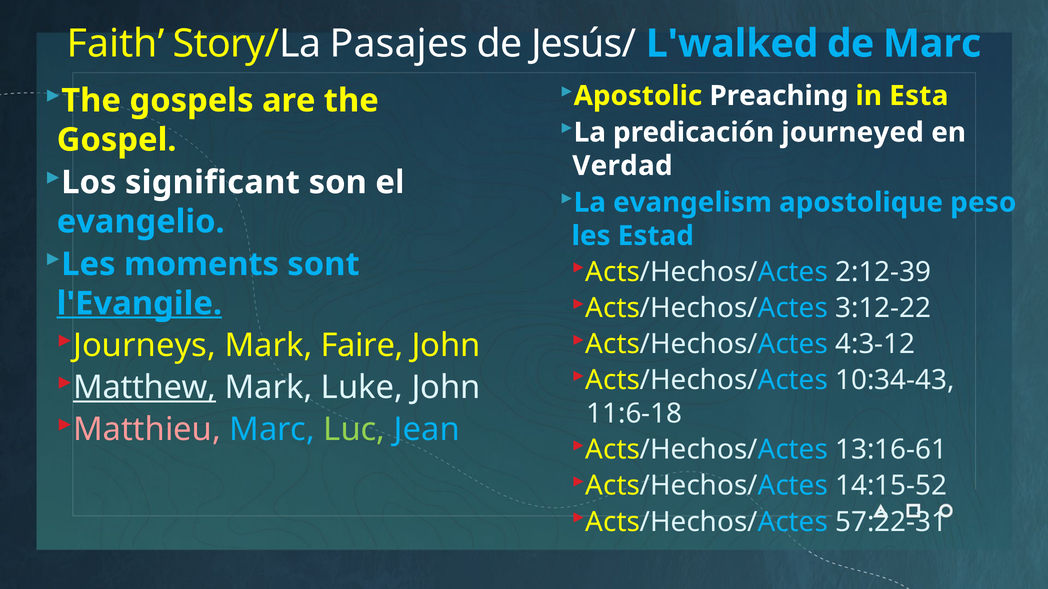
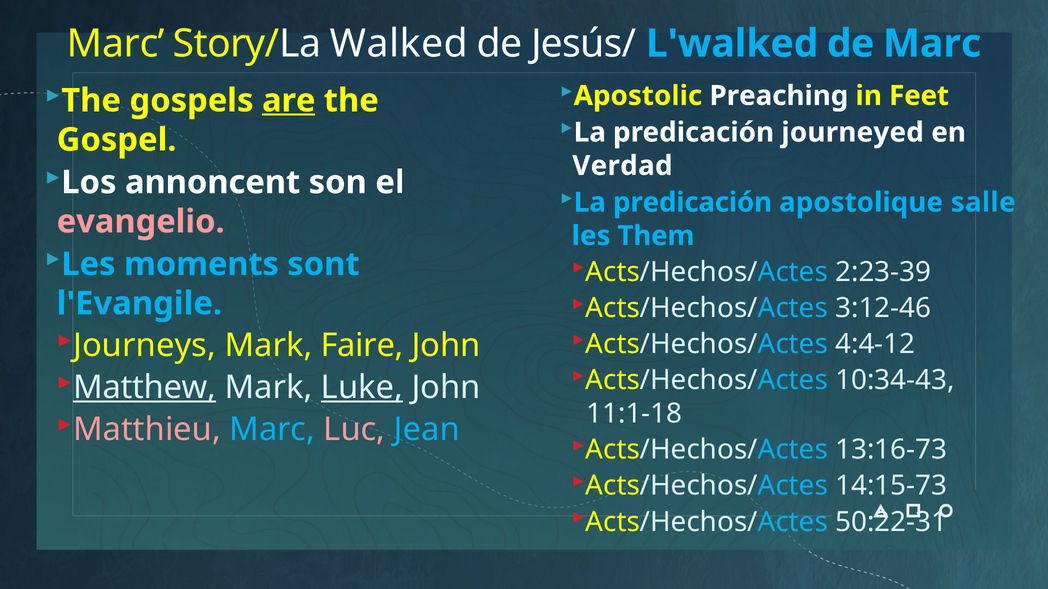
Faith: Faith -> Marc (116, 44)
Pasajes: Pasajes -> Walked (399, 44)
Esta: Esta -> Feet (919, 96)
are underline: none -> present (289, 101)
significant: significant -> annoncent (213, 183)
evangelism: evangelism -> predicación (693, 203)
peso: peso -> salle (983, 203)
evangelio colour: light blue -> pink (141, 222)
Estad: Estad -> Them (656, 236)
2:12-39: 2:12-39 -> 2:23-39 (883, 272)
3:12-22: 3:12-22 -> 3:12-46 (883, 308)
l'Evangile underline: present -> none (139, 304)
4:3-12: 4:3-12 -> 4:4-12 (875, 344)
Luke underline: none -> present (362, 388)
11:6-18: 11:6-18 -> 11:1-18 (634, 414)
Luc colour: light green -> pink (354, 430)
13:16-61: 13:16-61 -> 13:16-73 (891, 450)
14:15-52: 14:15-52 -> 14:15-73 (891, 486)
57:22-31: 57:22-31 -> 50:22-31 (891, 522)
